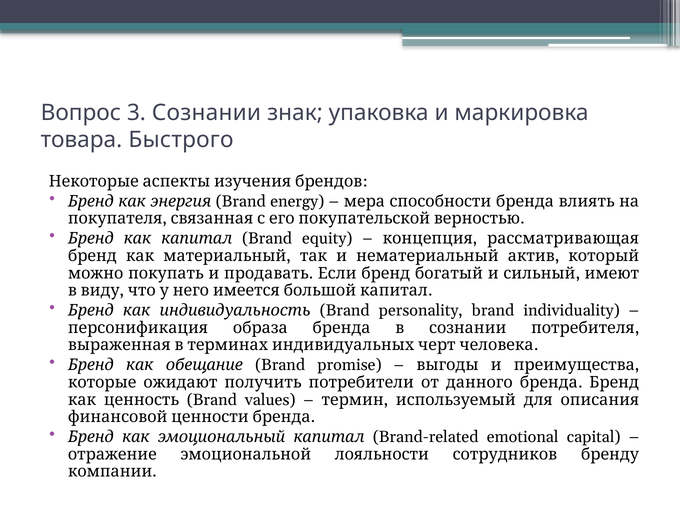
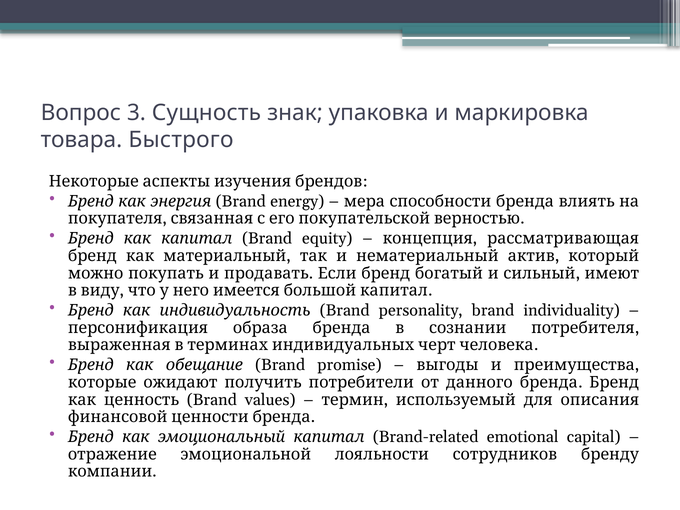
3 Сознании: Сознании -> Сущность (206, 113)
